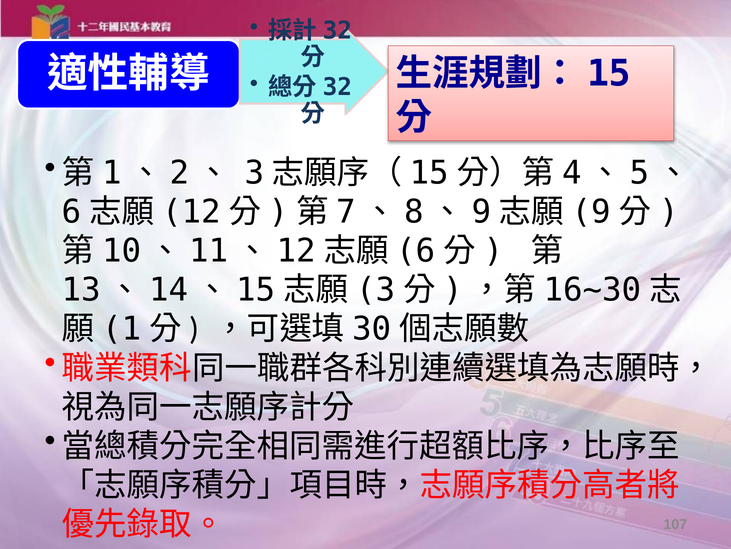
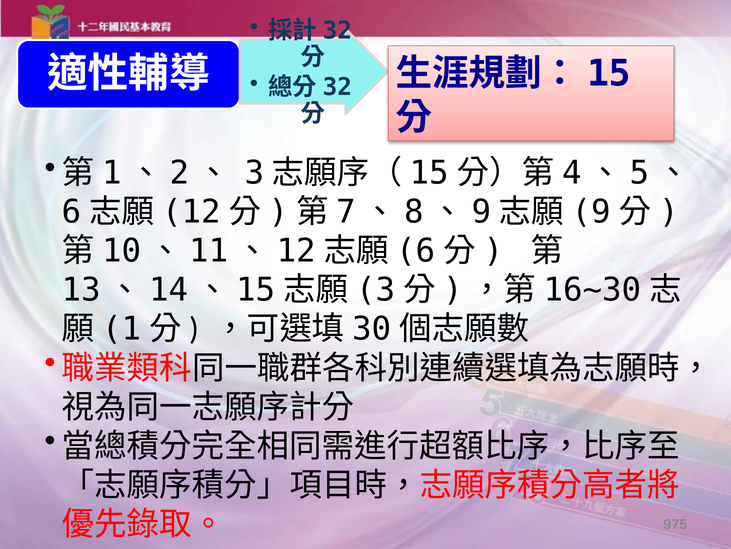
107: 107 -> 975 (675, 524)
